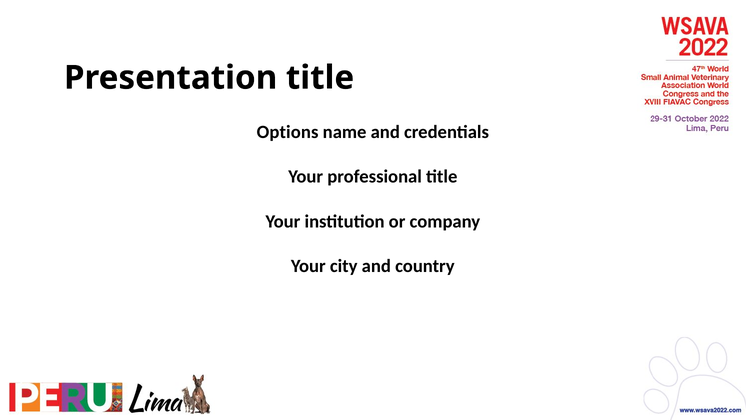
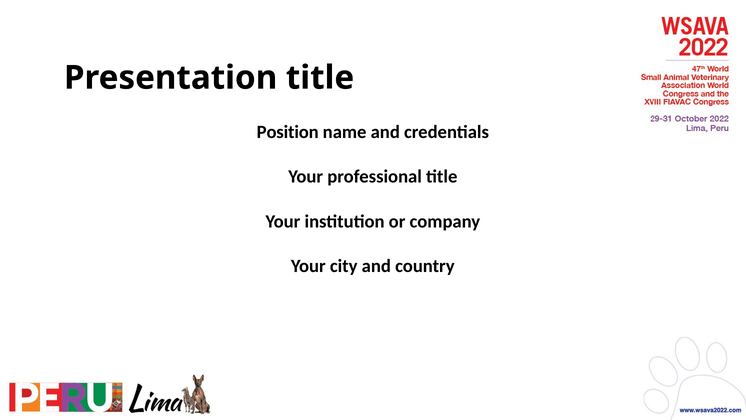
Options: Options -> Position (288, 132)
